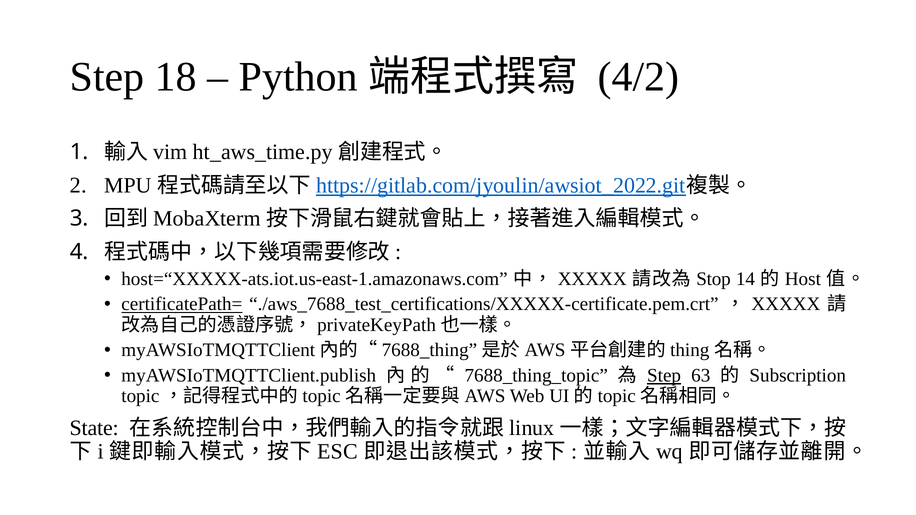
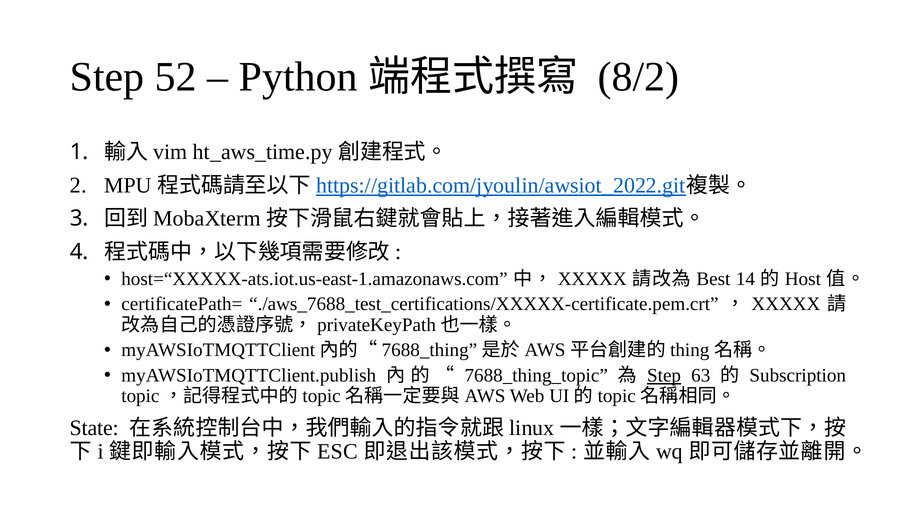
18: 18 -> 52 (176, 77)
4/2: 4/2 -> 8/2 (639, 77)
Stop: Stop -> Best (713, 279)
certificatePath= underline: present -> none (182, 304)
